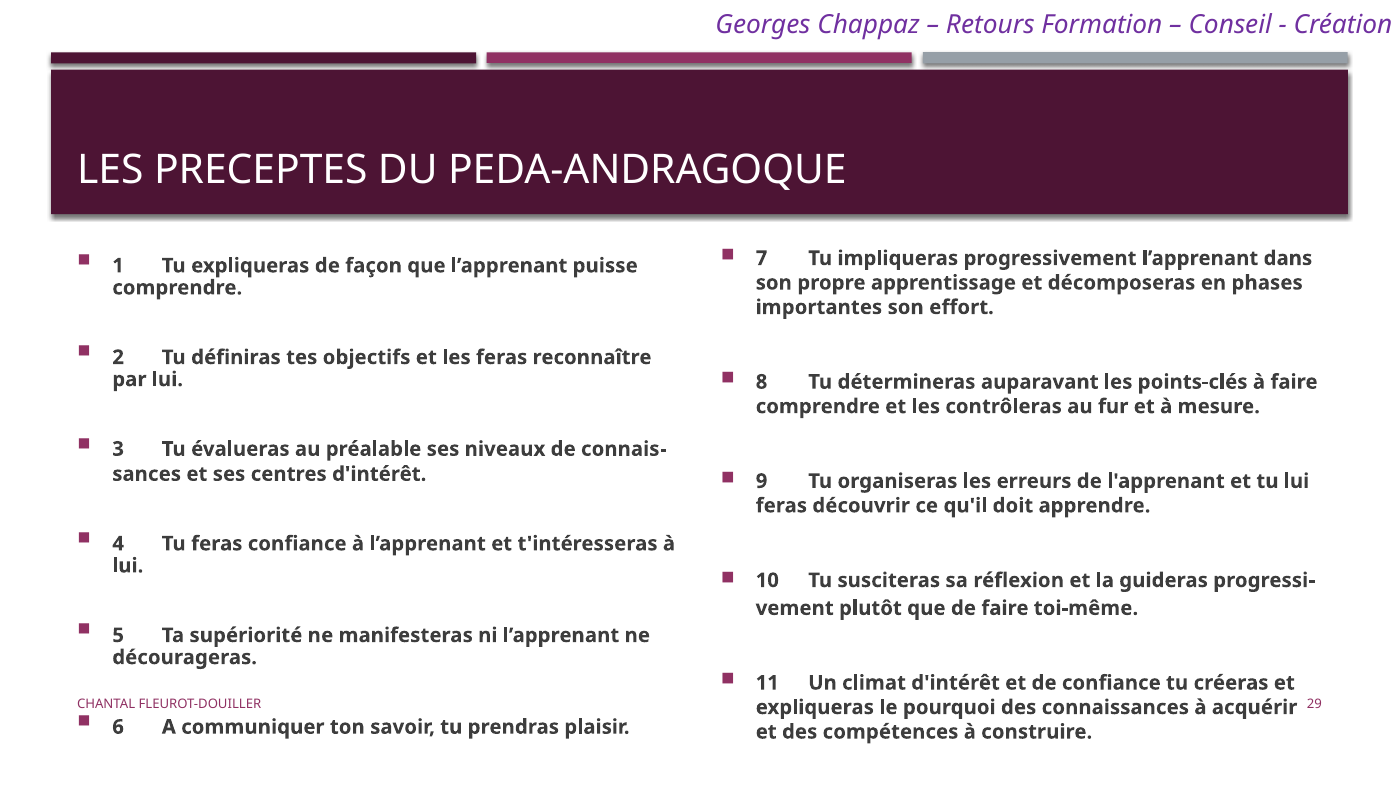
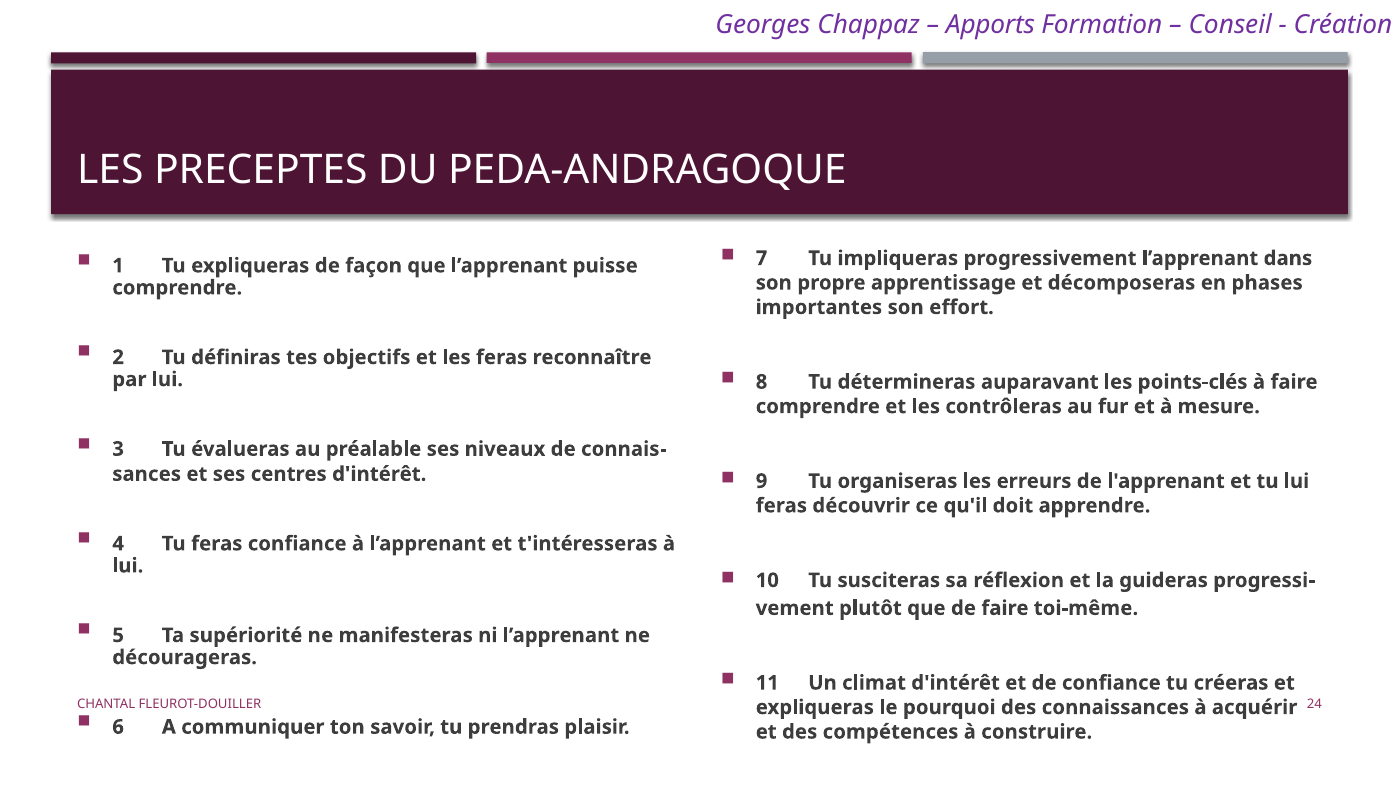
Retours: Retours -> Apports (990, 25)
29: 29 -> 24 (1314, 704)
